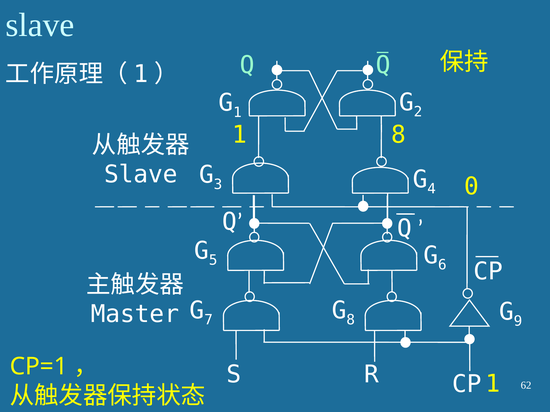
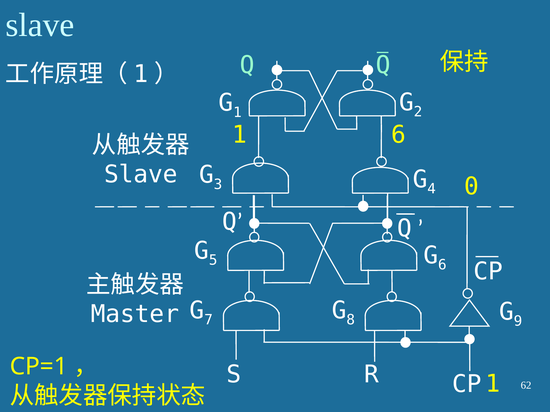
1 8: 8 -> 6 (398, 135)
